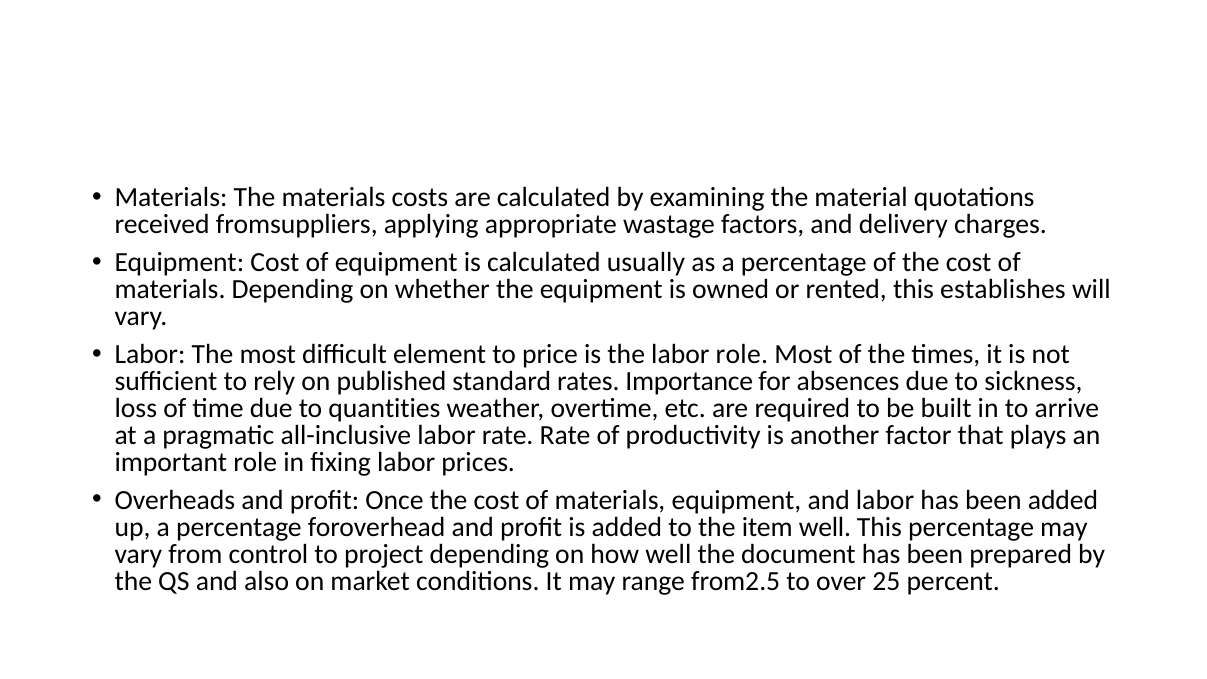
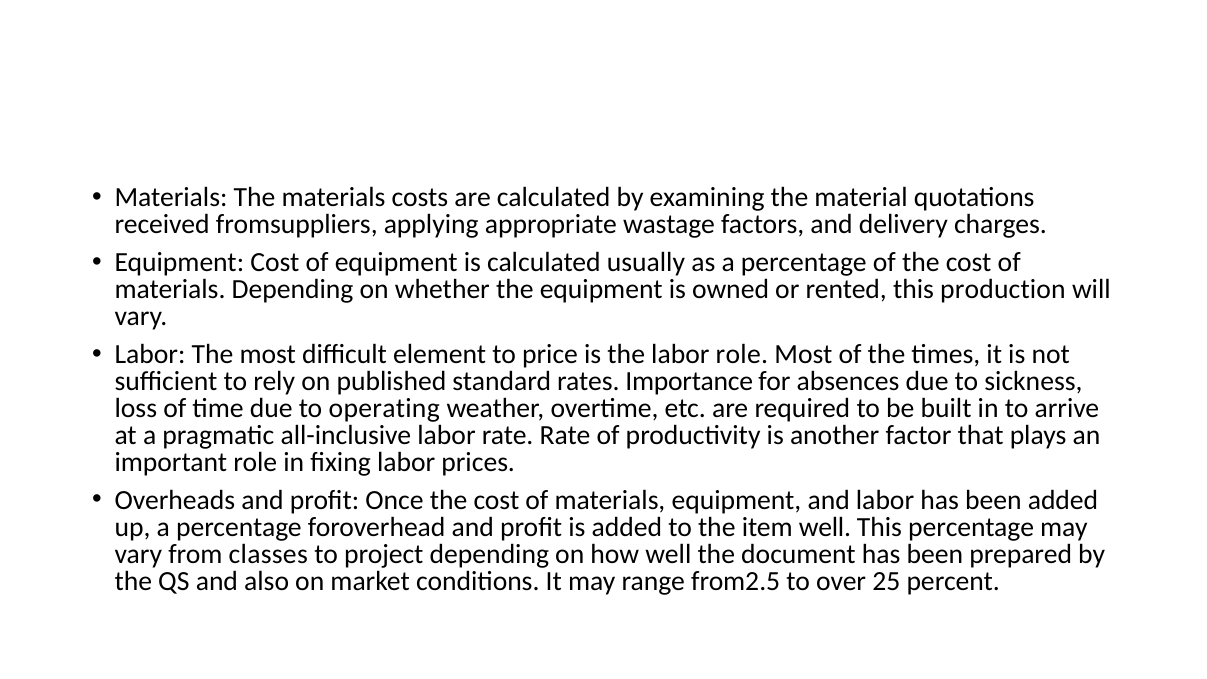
establishes: establishes -> production (1003, 290)
quantities: quantities -> operating (384, 408)
control: control -> classes (268, 554)
